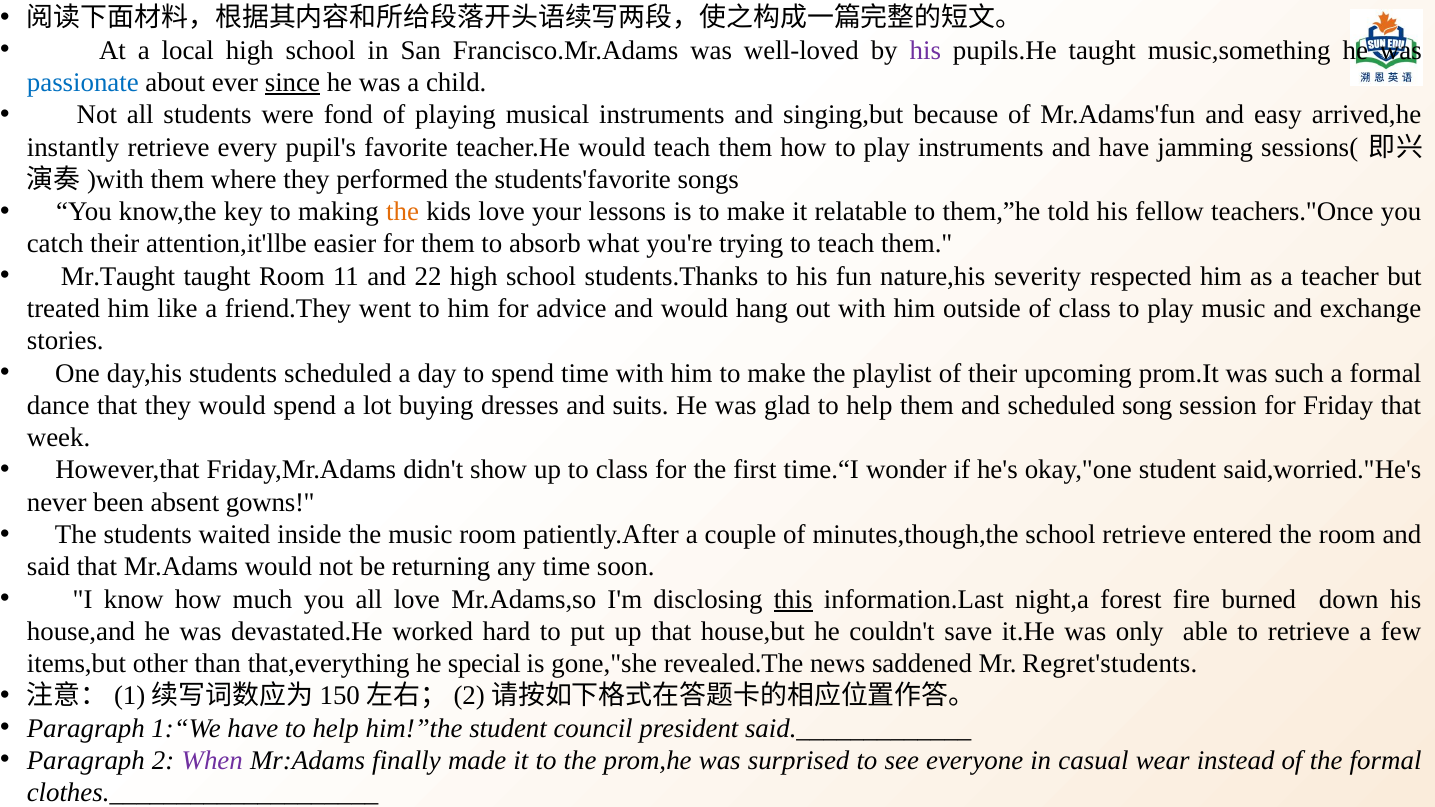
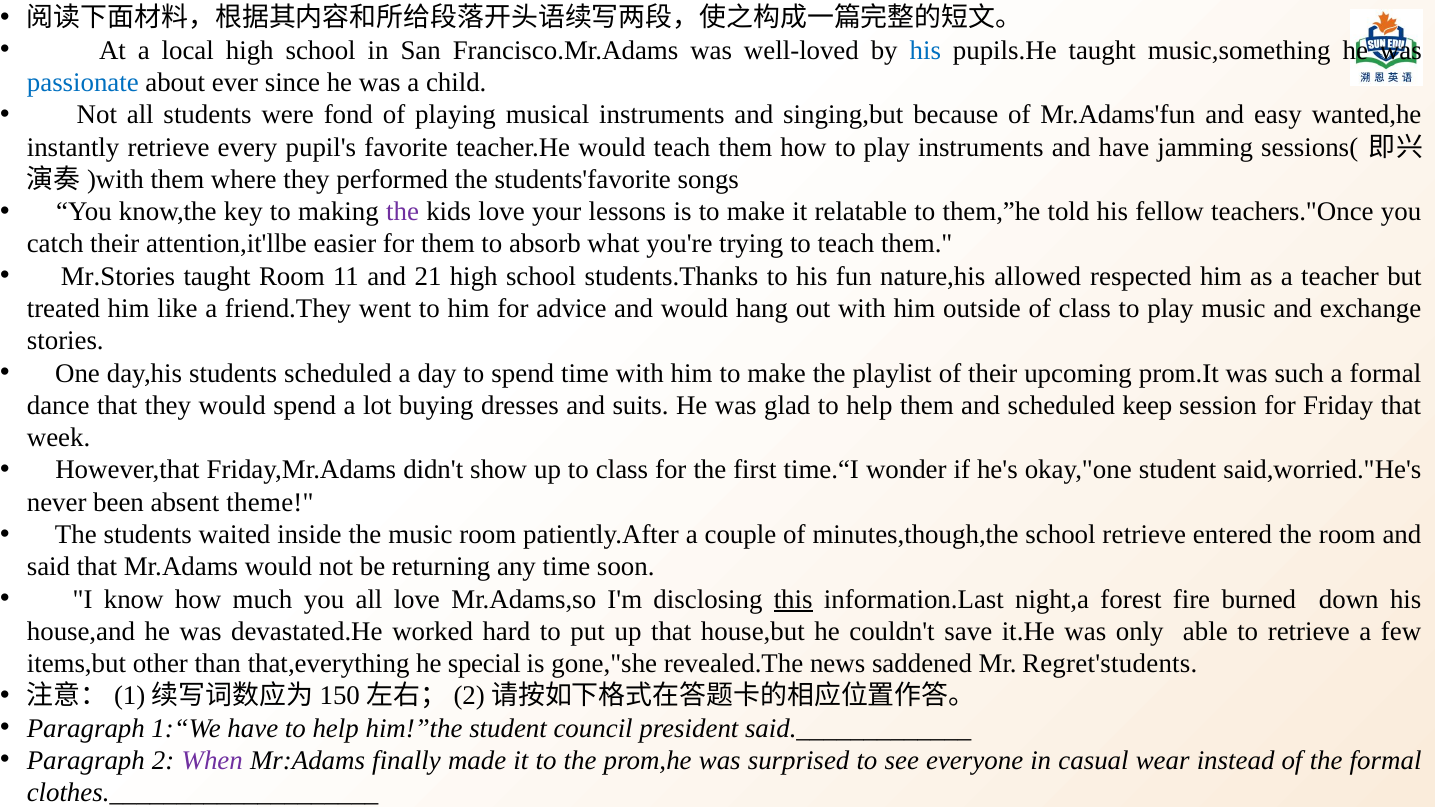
his colour: purple -> blue (925, 50)
since underline: present -> none (292, 83)
arrived,he: arrived,he -> wanted,he (1367, 115)
the colour: orange -> purple (403, 212)
Mr.Taught: Mr.Taught -> Mr.Stories (118, 276)
22: 22 -> 21 (428, 276)
severity: severity -> allowed (1038, 276)
song: song -> keep (1147, 406)
gowns: gowns -> theme (270, 502)
